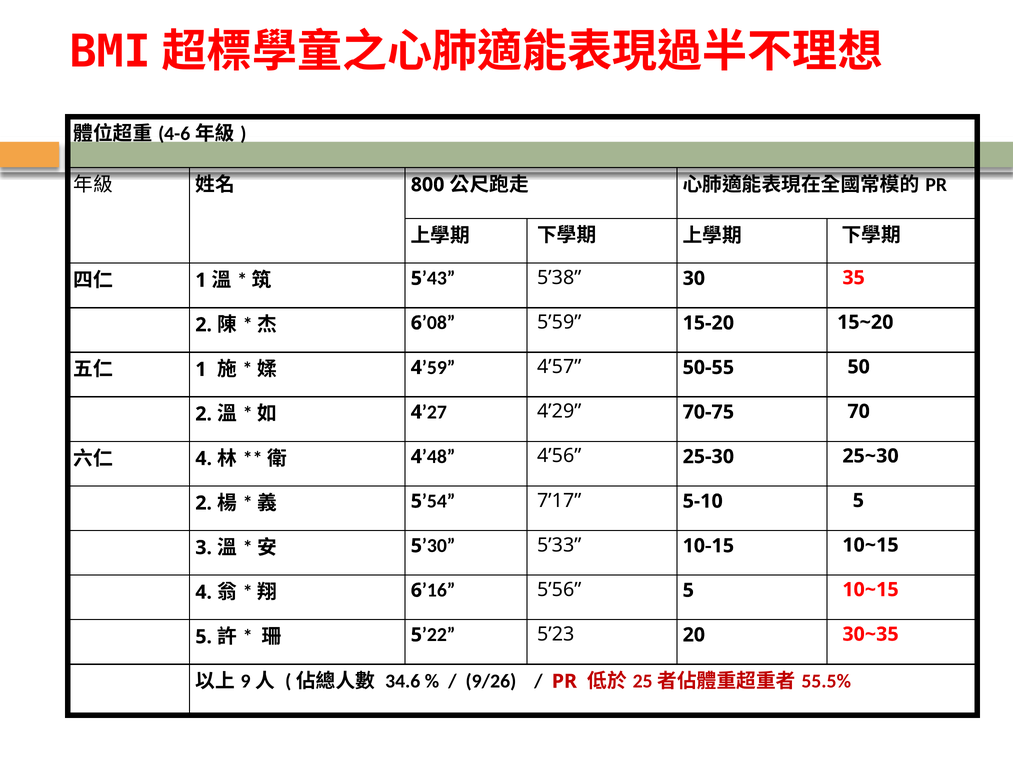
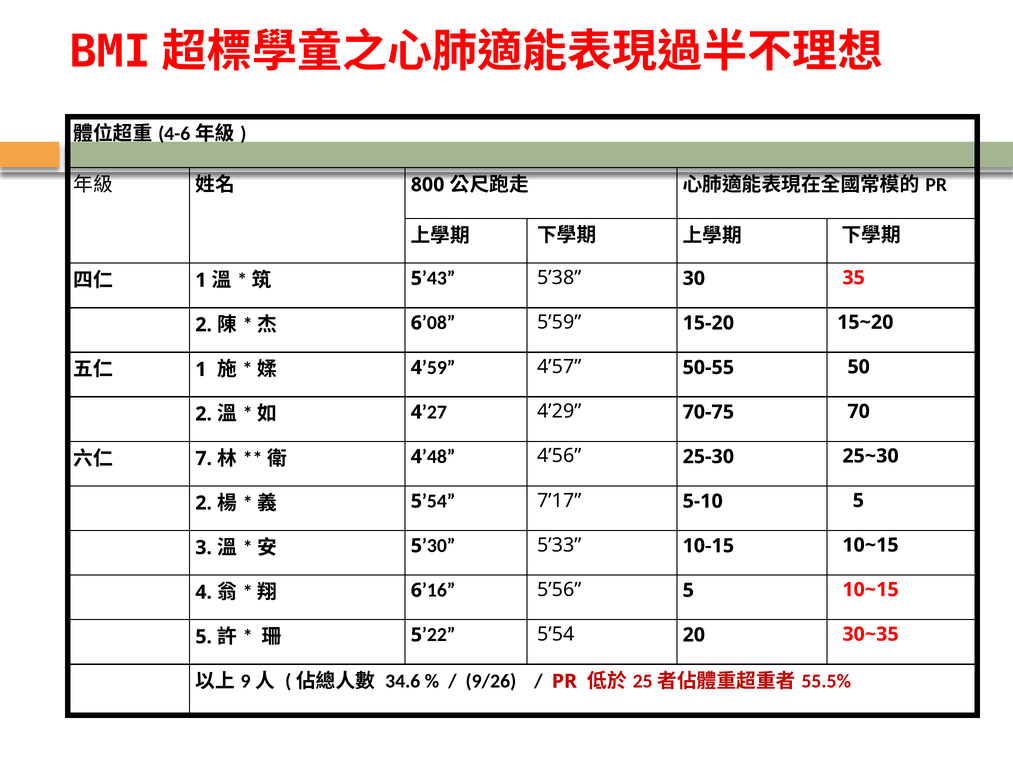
4: 4 -> 7 (204, 458)
5’23: 5’23 -> 5’54 (556, 634)
